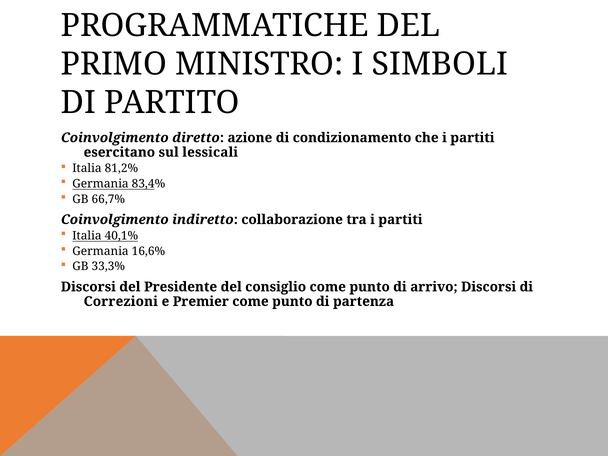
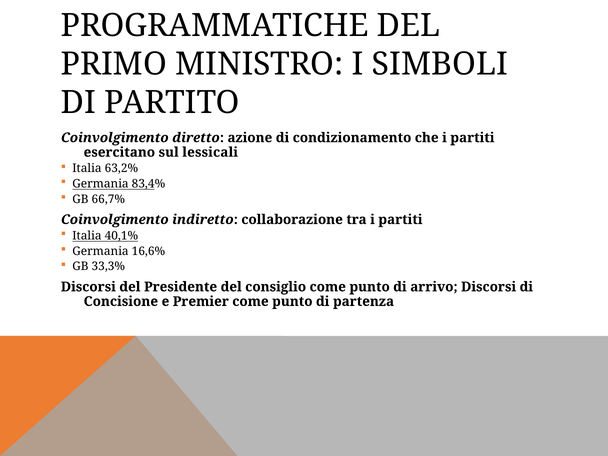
81,2%: 81,2% -> 63,2% (121, 169)
Correzioni: Correzioni -> Concisione (121, 301)
